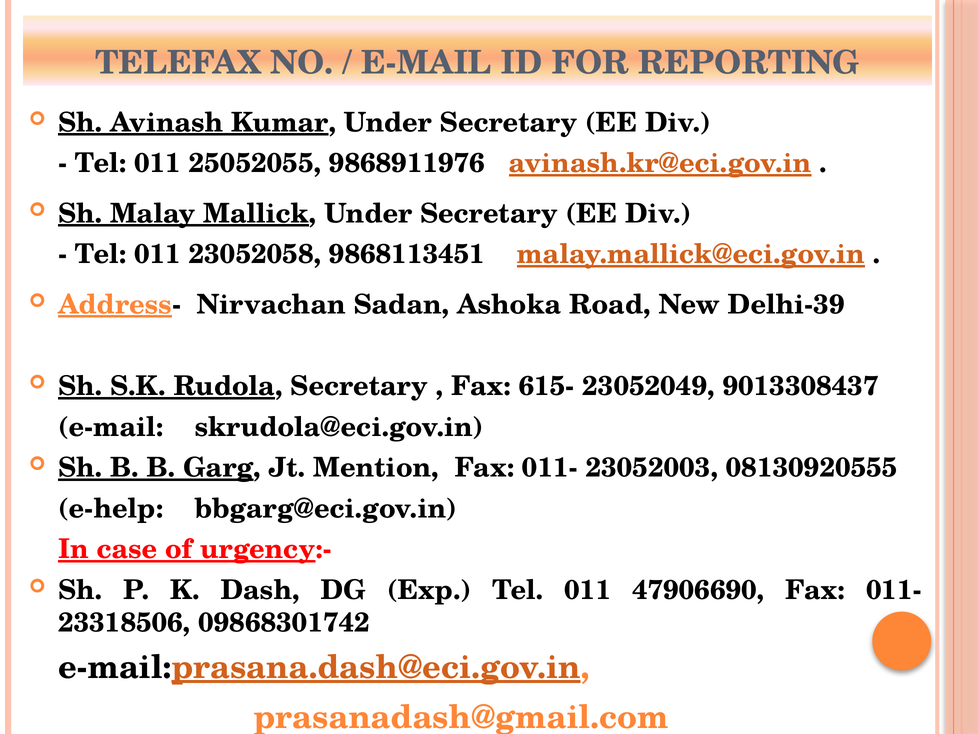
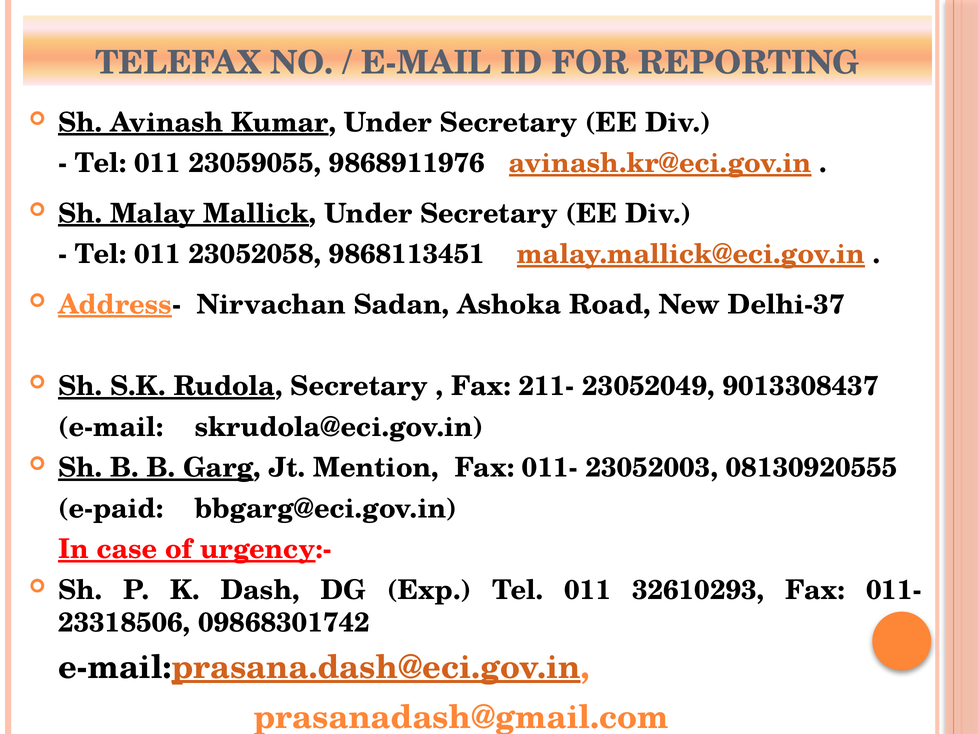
25052055: 25052055 -> 23059055 (255, 163)
Delhi-39: Delhi-39 -> Delhi-37 (786, 304)
615-: 615- -> 211- (547, 386)
e-help: e-help -> e-paid (111, 508)
47906690: 47906690 -> 32610293 (698, 590)
